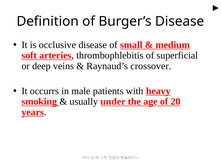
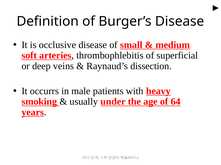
crossover: crossover -> dissection (151, 66)
20: 20 -> 64 (176, 102)
